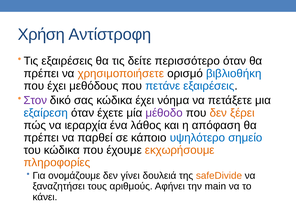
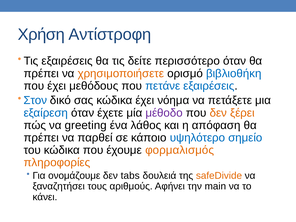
Στον colour: purple -> blue (35, 100)
ιεραρχία: ιεραρχία -> greeting (86, 125)
εκχωρήσουμε: εκχωρήσουμε -> φορμαλισμός (180, 150)
γίνει: γίνει -> tabs (130, 176)
